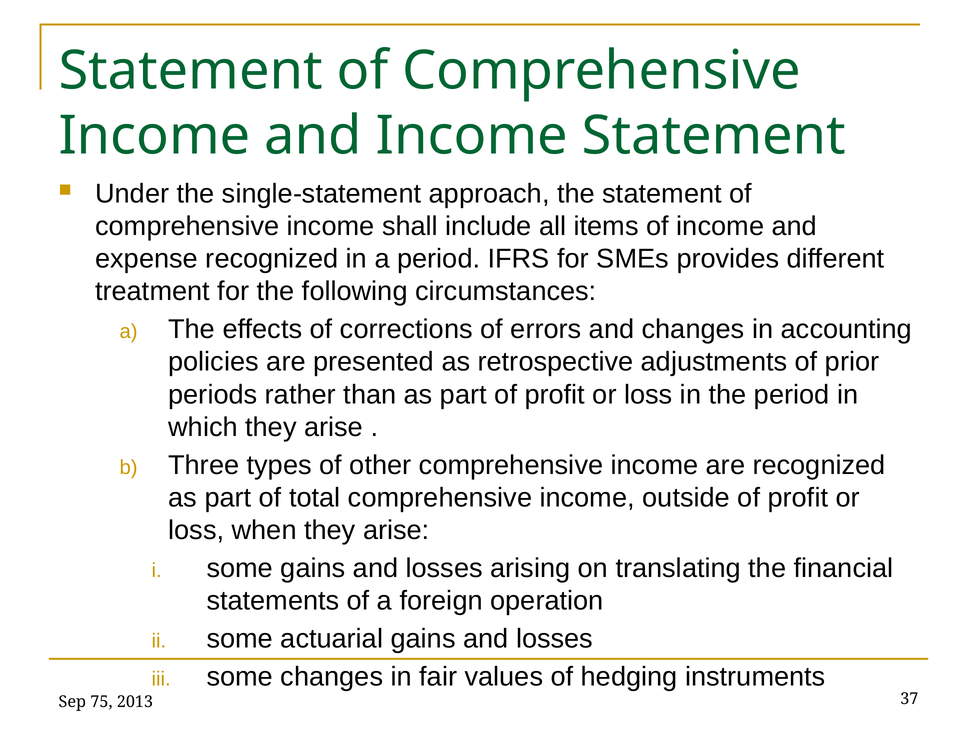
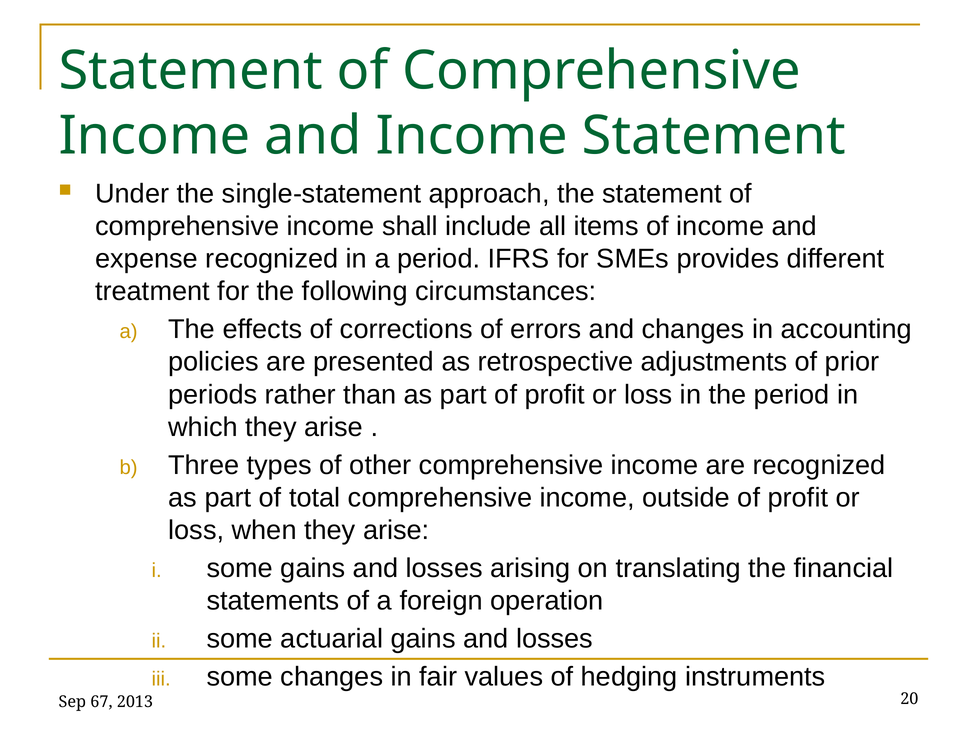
75: 75 -> 67 (101, 702)
37: 37 -> 20 (909, 700)
